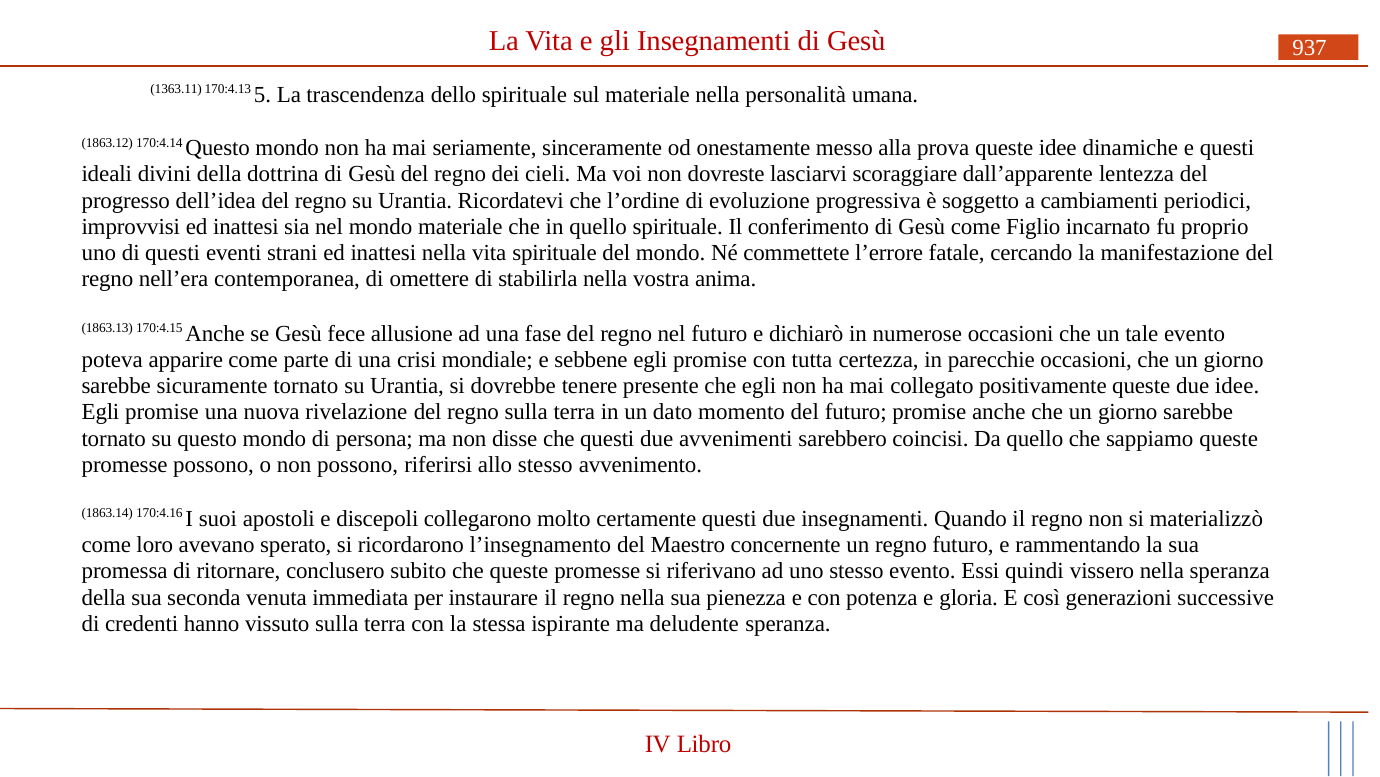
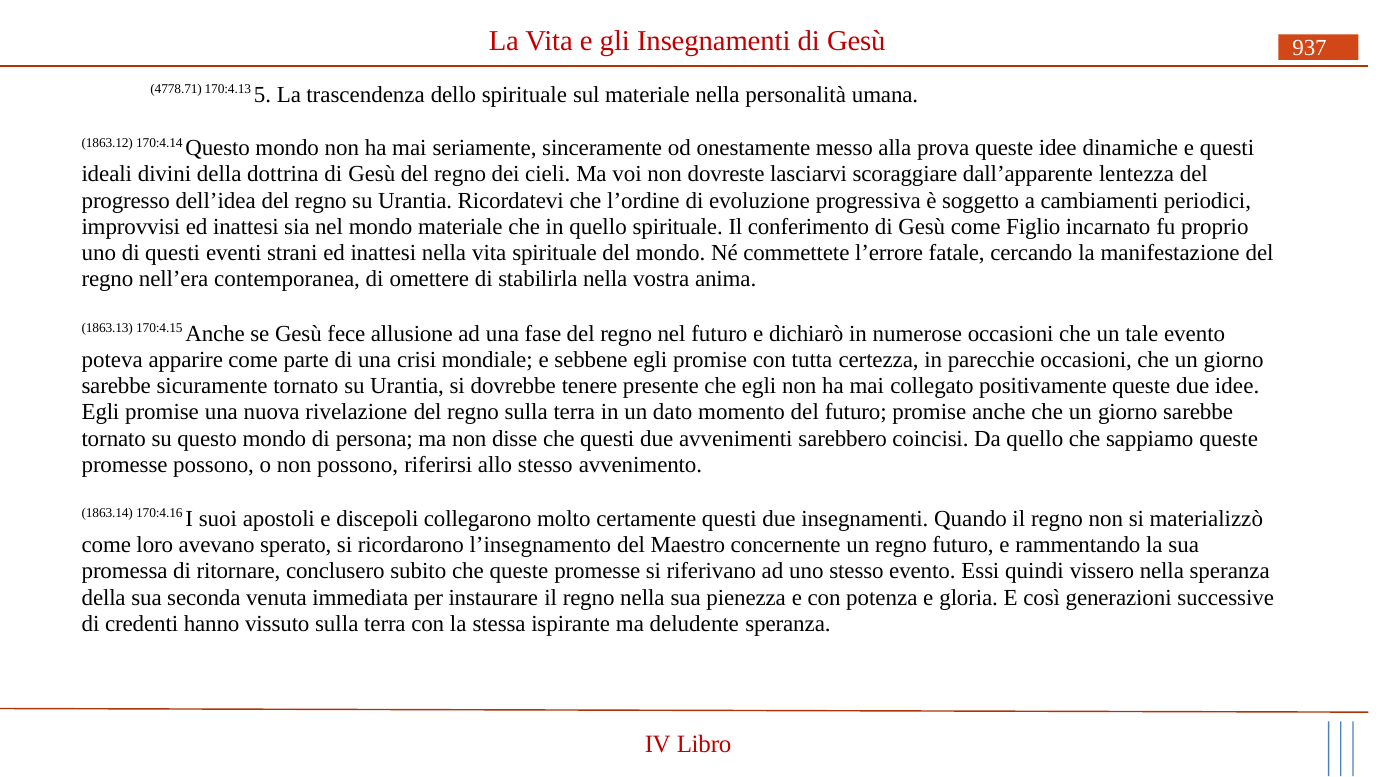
1363.11: 1363.11 -> 4778.71 (176, 89)
